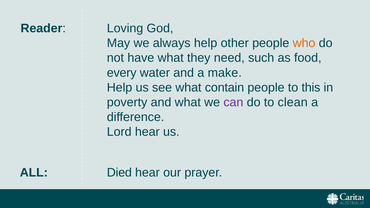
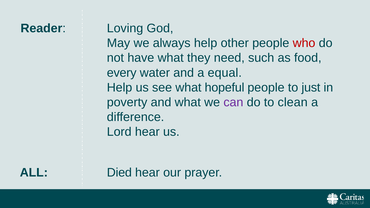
who colour: orange -> red (304, 43)
make: make -> equal (225, 73)
contain: contain -> hopeful (225, 88)
this: this -> just (311, 88)
